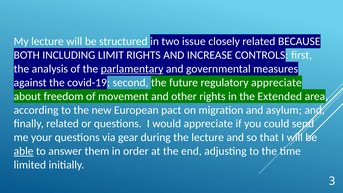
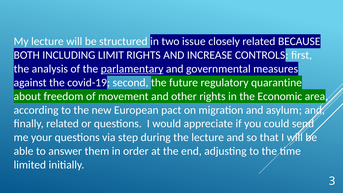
regulatory appreciate: appreciate -> quarantine (276, 83)
Extended: Extended -> Economic (280, 96)
gear: gear -> step (128, 137)
able underline: present -> none (24, 151)
